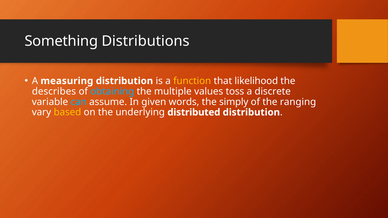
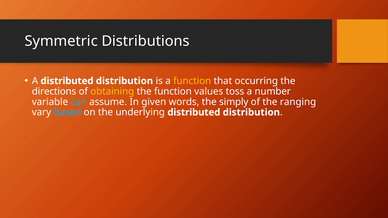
Something: Something -> Symmetric (61, 41)
A measuring: measuring -> distributed (67, 81)
likelihood: likelihood -> occurring (256, 81)
describes: describes -> directions (54, 91)
obtaining colour: light blue -> yellow (112, 91)
the multiple: multiple -> function (173, 91)
discrete: discrete -> number (273, 91)
based colour: yellow -> light blue (67, 112)
